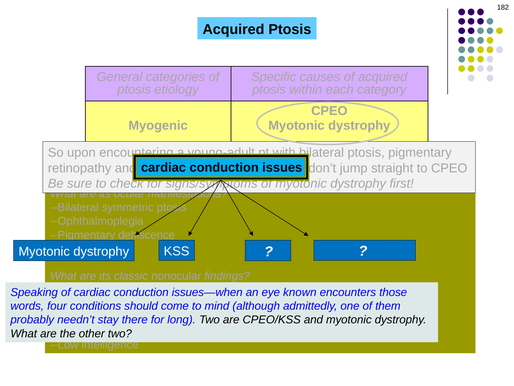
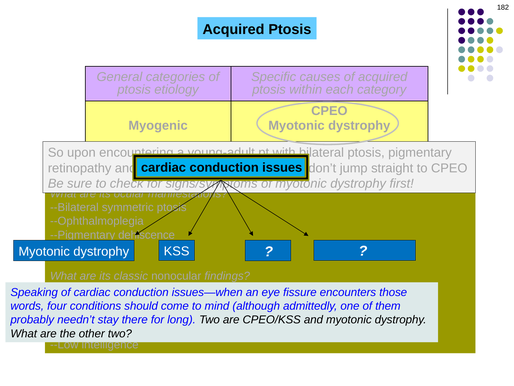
known: known -> fissure (300, 292)
